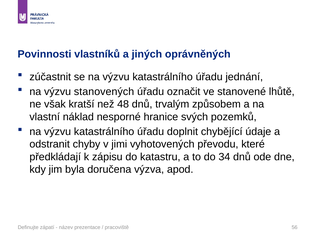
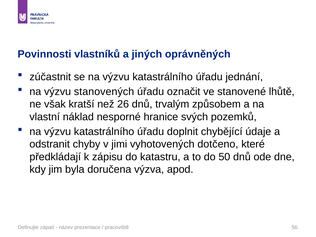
48: 48 -> 26 (123, 104)
převodu: převodu -> dotčeno (218, 144)
34: 34 -> 50 (224, 157)
